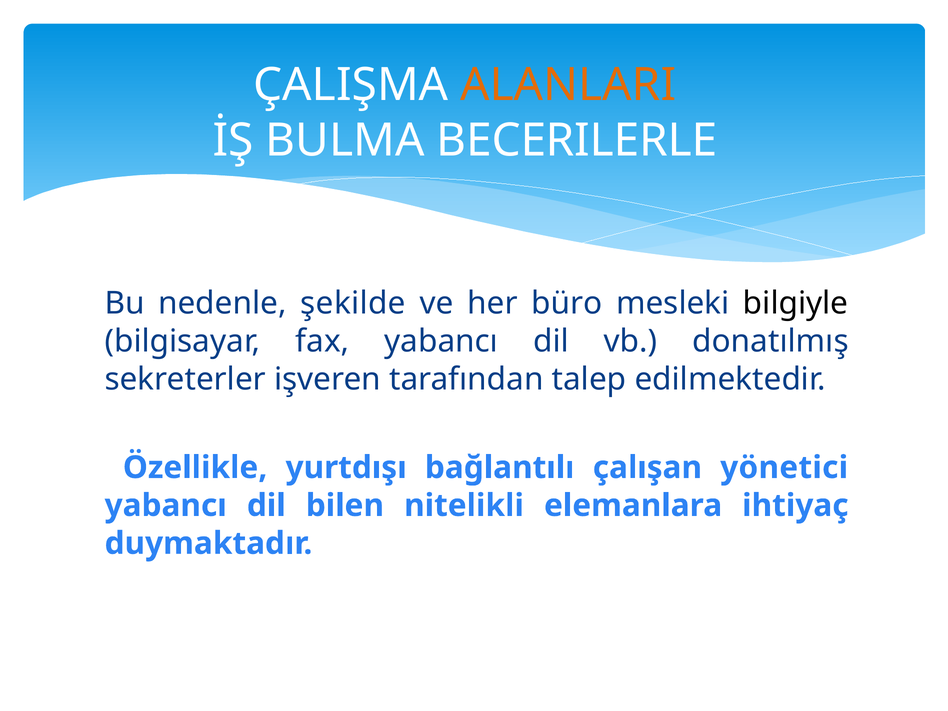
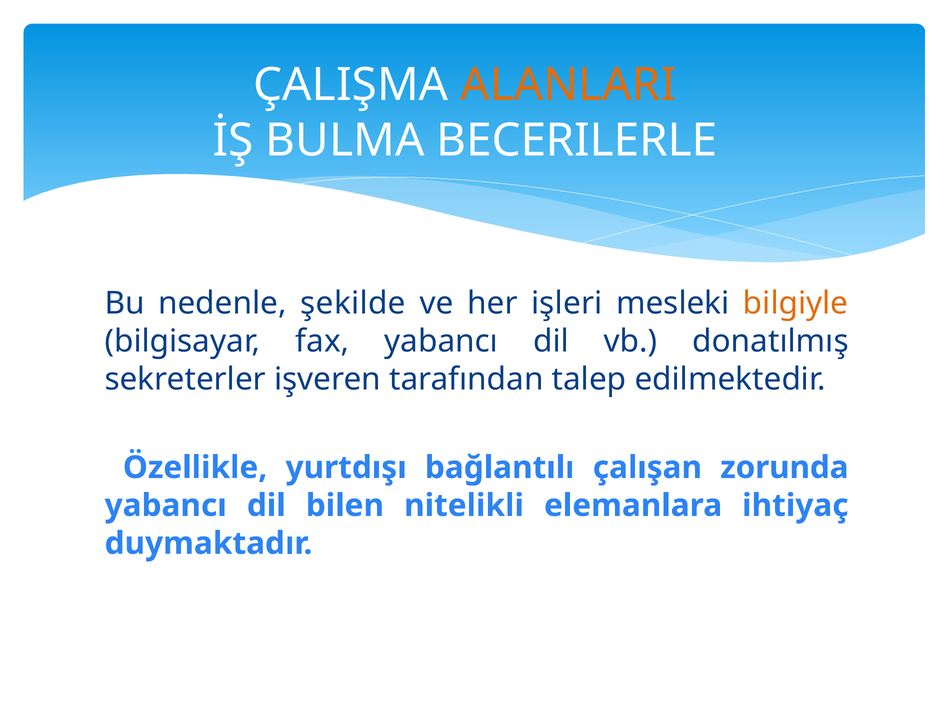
büro: büro -> işleri (567, 303)
bilgiyle colour: black -> orange (796, 303)
yönetici: yönetici -> zorunda (784, 468)
